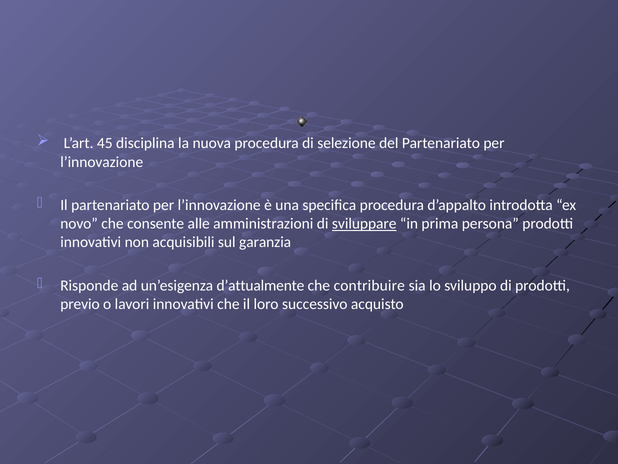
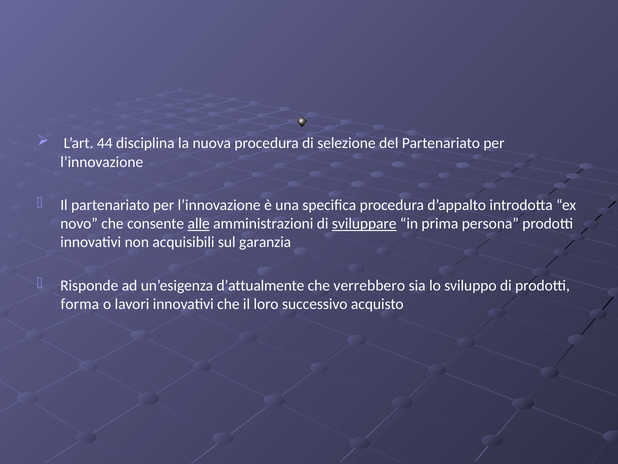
45: 45 -> 44 (105, 143)
alle underline: none -> present (199, 224)
contribuire: contribuire -> verrebbero (369, 285)
previo: previo -> forma (80, 304)
